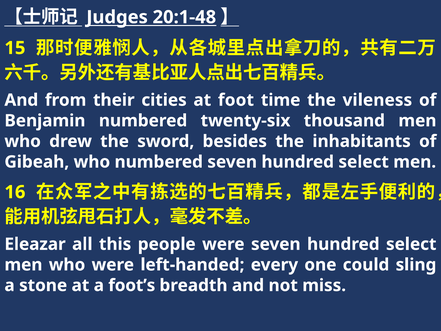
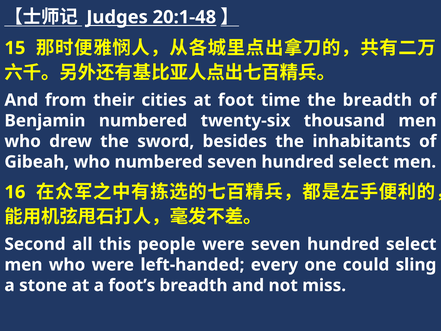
the vileness: vileness -> breadth (377, 100)
Eleazar: Eleazar -> Second (35, 244)
